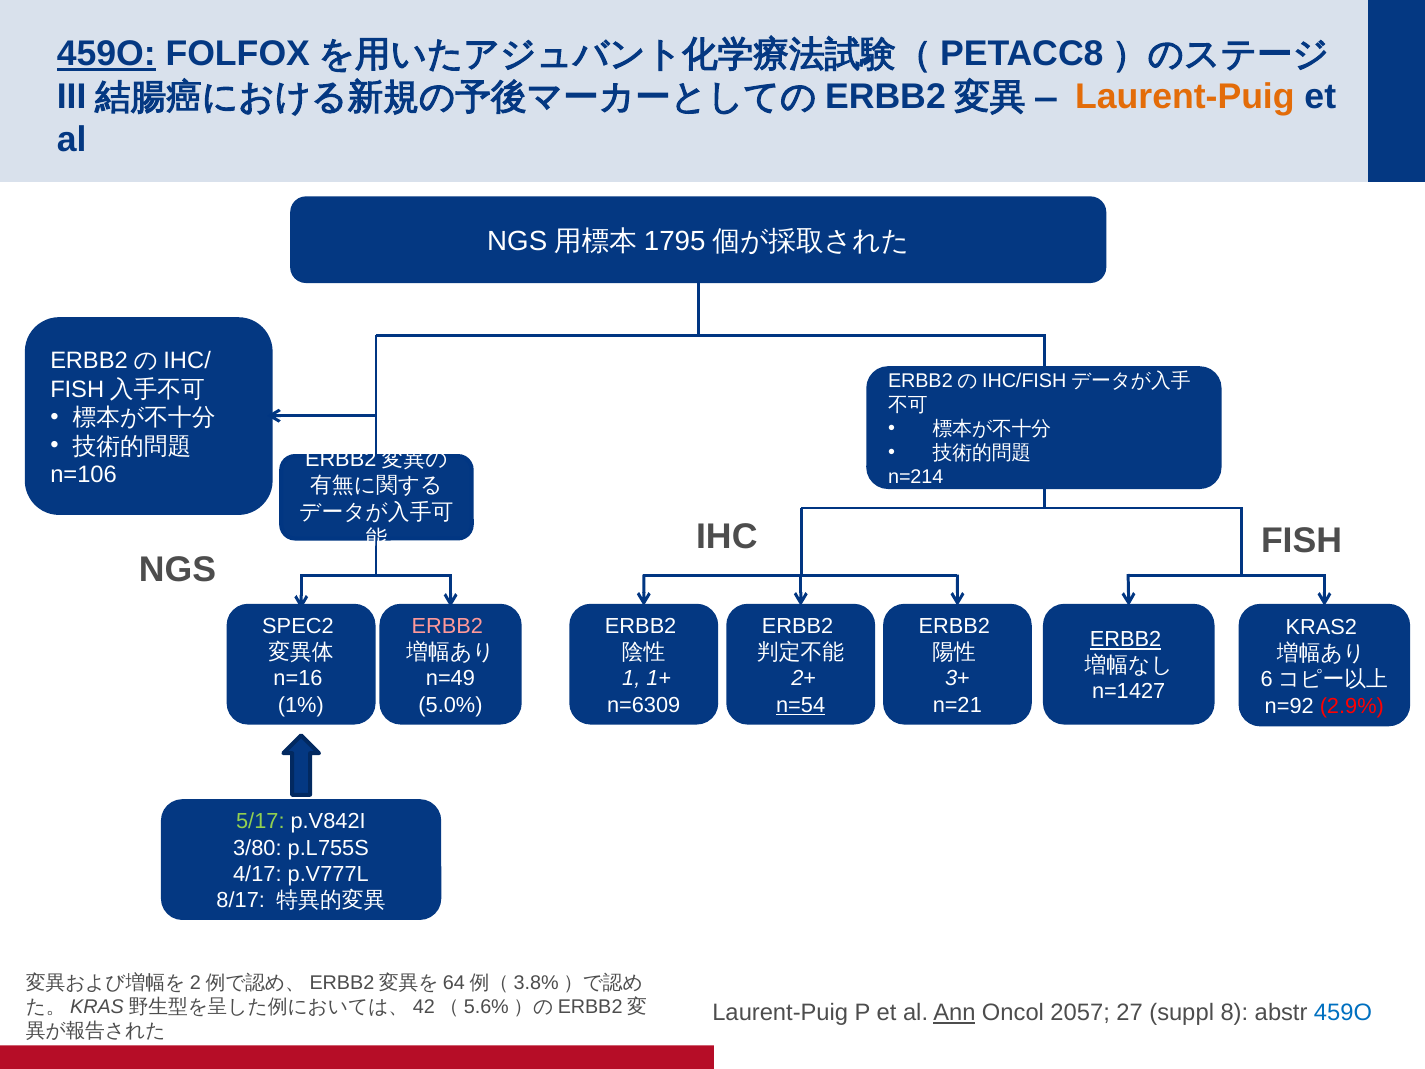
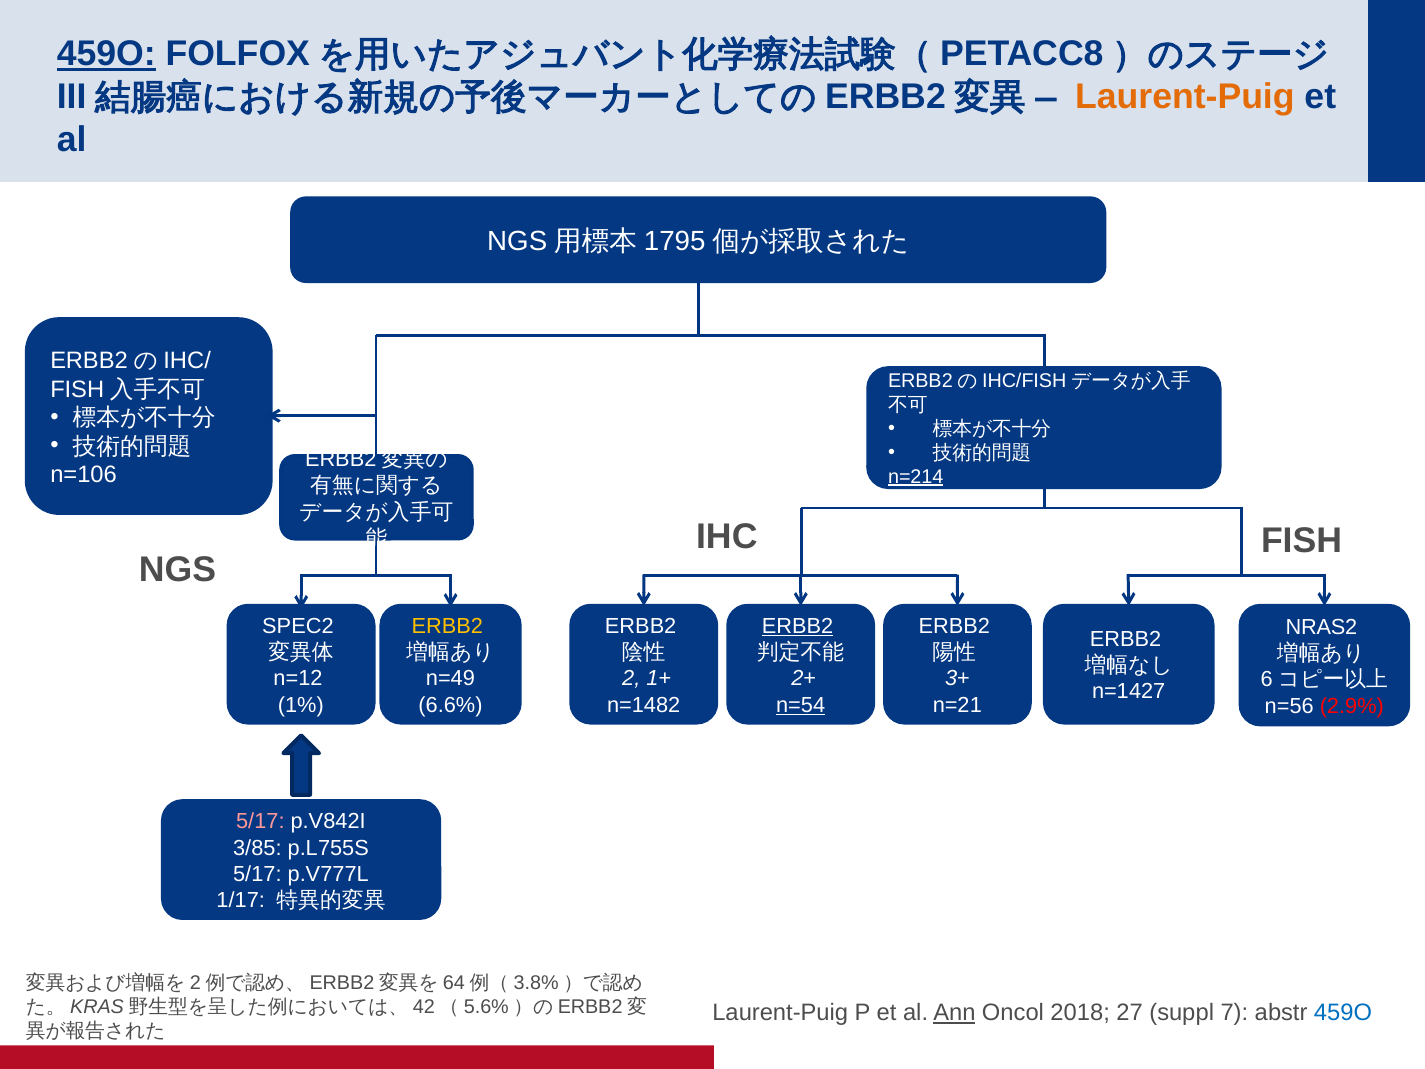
n=214 underline: none -> present (916, 476)
ERBB2 colour: pink -> yellow (447, 626)
ERBB2 underline: none -> present (798, 626)
KRAS2: KRAS2 -> NRAS2 (1321, 627)
ERBB2 underline: present -> none (1126, 639)
n=16: n=16 -> n=12 (298, 679)
1: 1 -> 2 (631, 679)
5.0%: 5.0% -> 6.6% (451, 705)
n=6309: n=6309 -> n=1482 (644, 705)
n=92: n=92 -> n=56 (1289, 706)
5/17 colour: light green -> pink (260, 822)
3/80: 3/80 -> 3/85 (257, 848)
4/17: 4/17 -> 5/17 (257, 874)
8/17: 8/17 -> 1/17 (241, 900)
2057: 2057 -> 2018 (1080, 1013)
8: 8 -> 7 (1234, 1013)
